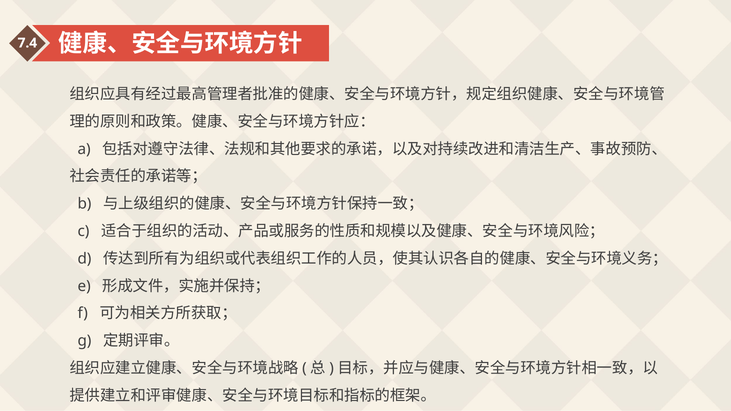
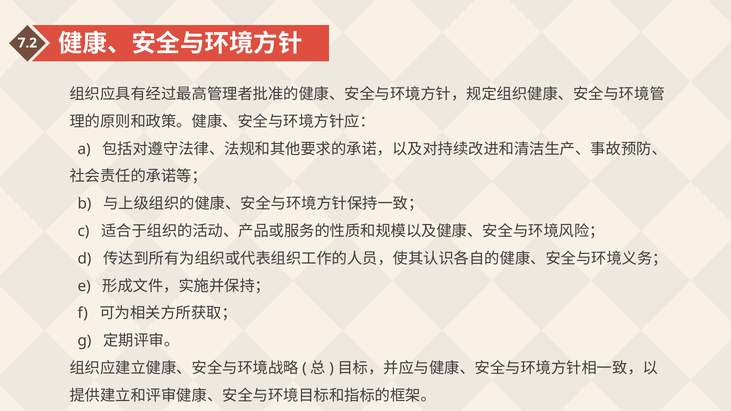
7.4: 7.4 -> 7.2 (27, 43)
